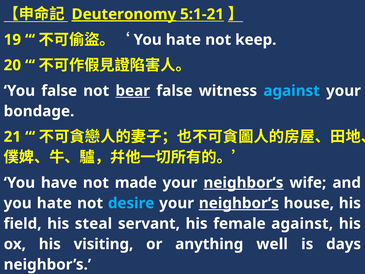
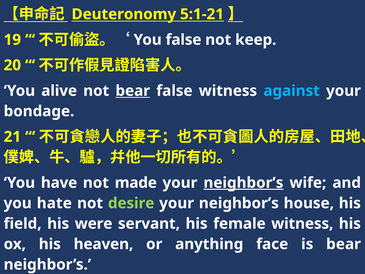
Deuteronomy underline: present -> none (124, 14)
hate: hate -> false (184, 40)
You false: false -> alive (59, 91)
desire colour: light blue -> light green (131, 203)
neighbor’s underline: present -> none (239, 203)
steal: steal -> were (94, 223)
female against: against -> witness (302, 223)
visiting: visiting -> heaven (103, 244)
well: well -> face (272, 244)
is days: days -> bear (344, 244)
